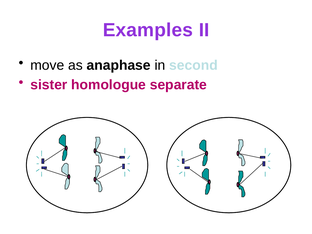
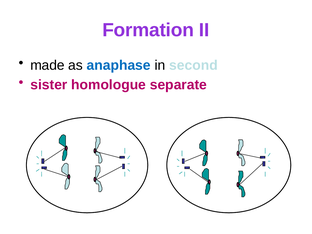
Examples: Examples -> Formation (148, 30)
move: move -> made (47, 65)
anaphase colour: black -> blue (119, 65)
